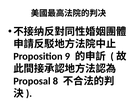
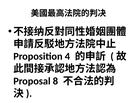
9: 9 -> 4 (67, 56)
